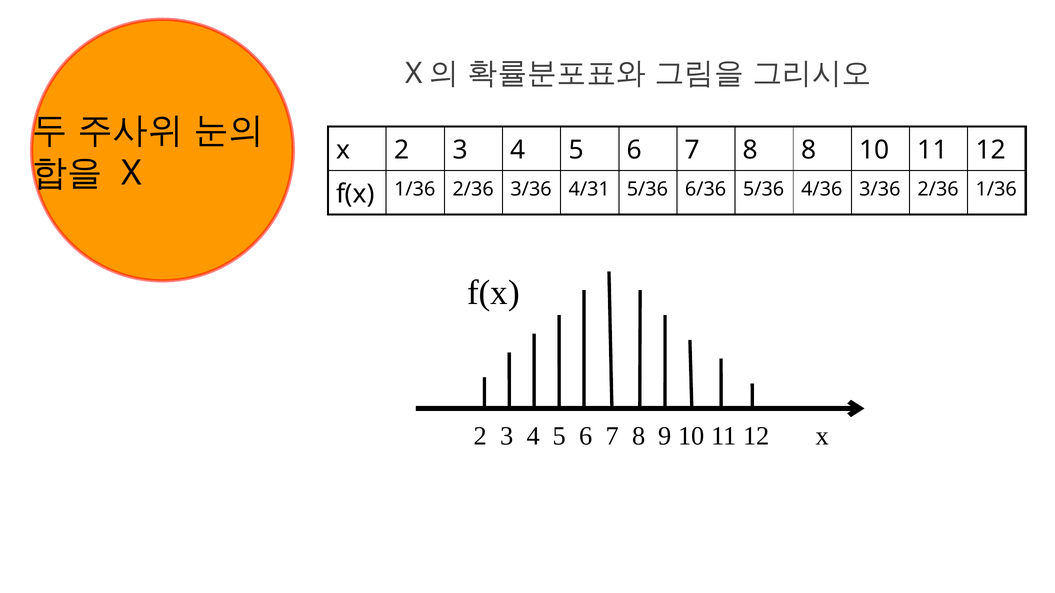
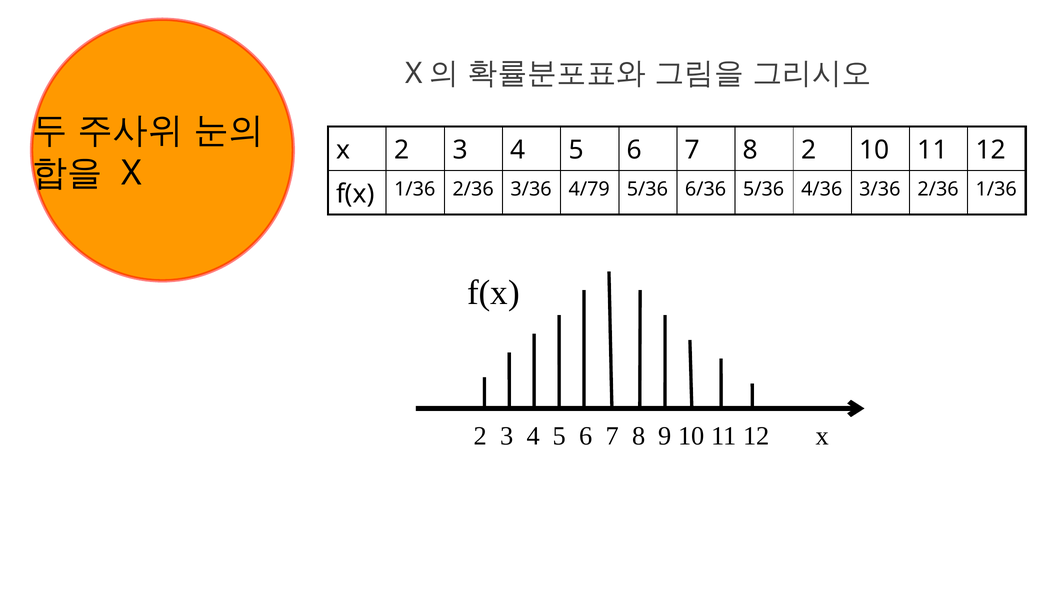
8 8: 8 -> 2 (809, 150)
4/31: 4/31 -> 4/79 (589, 189)
